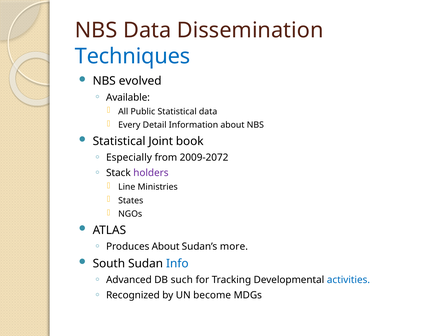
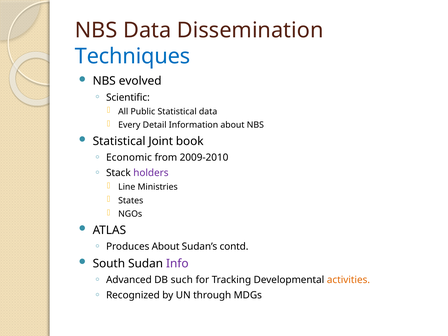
Available: Available -> Scientific (128, 97)
Especially: Especially -> Economic (129, 158)
2009-2072: 2009-2072 -> 2009-2010 (204, 158)
more: more -> contd (234, 247)
Info colour: blue -> purple (177, 263)
activities colour: blue -> orange (348, 280)
become: become -> through (212, 295)
